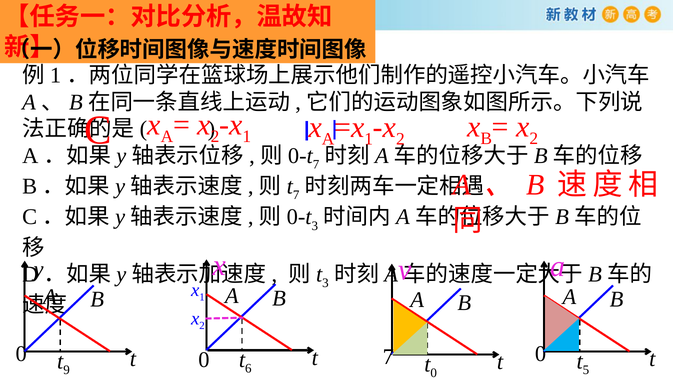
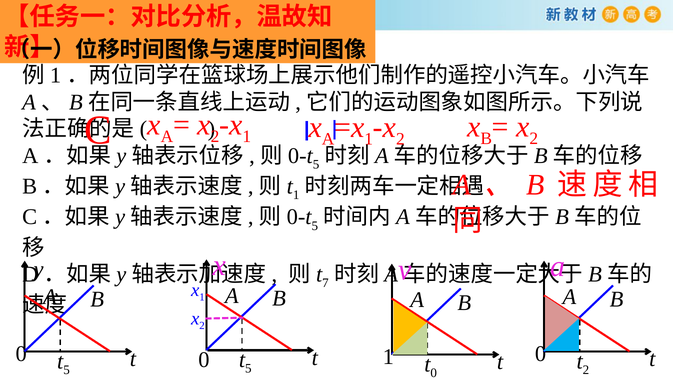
7: 7 -> 5 (316, 165)
7: 7 -> 1 (296, 195)
3: 3 -> 5 (315, 226)
3: 3 -> 7 (325, 284)
6: 6 -> 5 (248, 369)
t 7: 7 -> 1 (388, 357)
9: 9 -> 5 (67, 370)
t 5: 5 -> 2 (586, 370)
